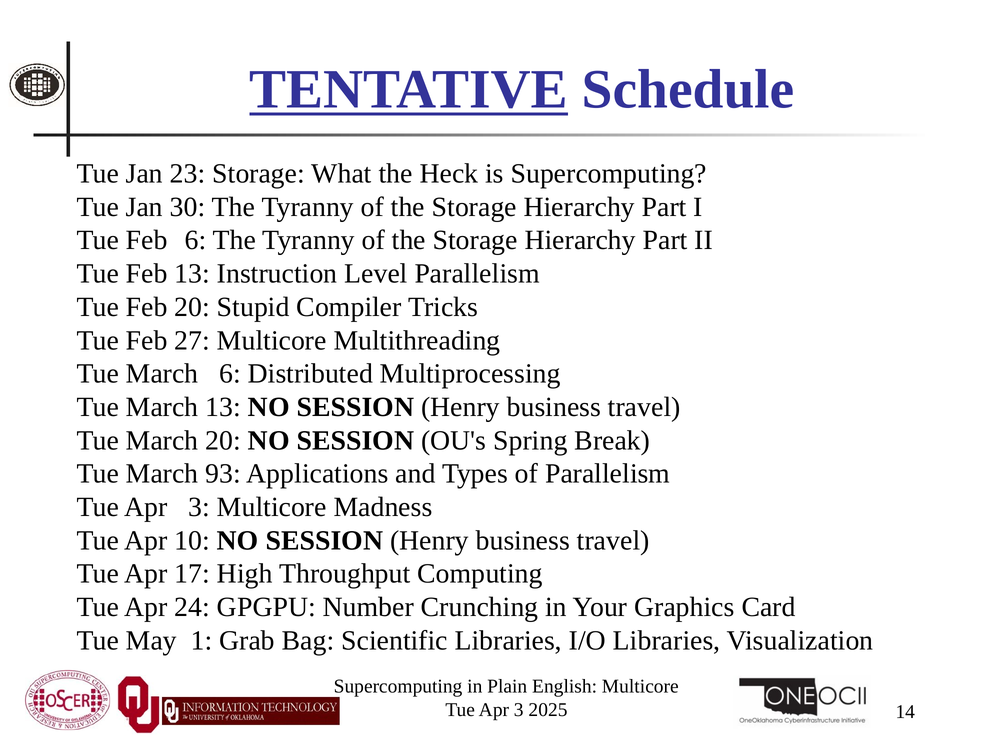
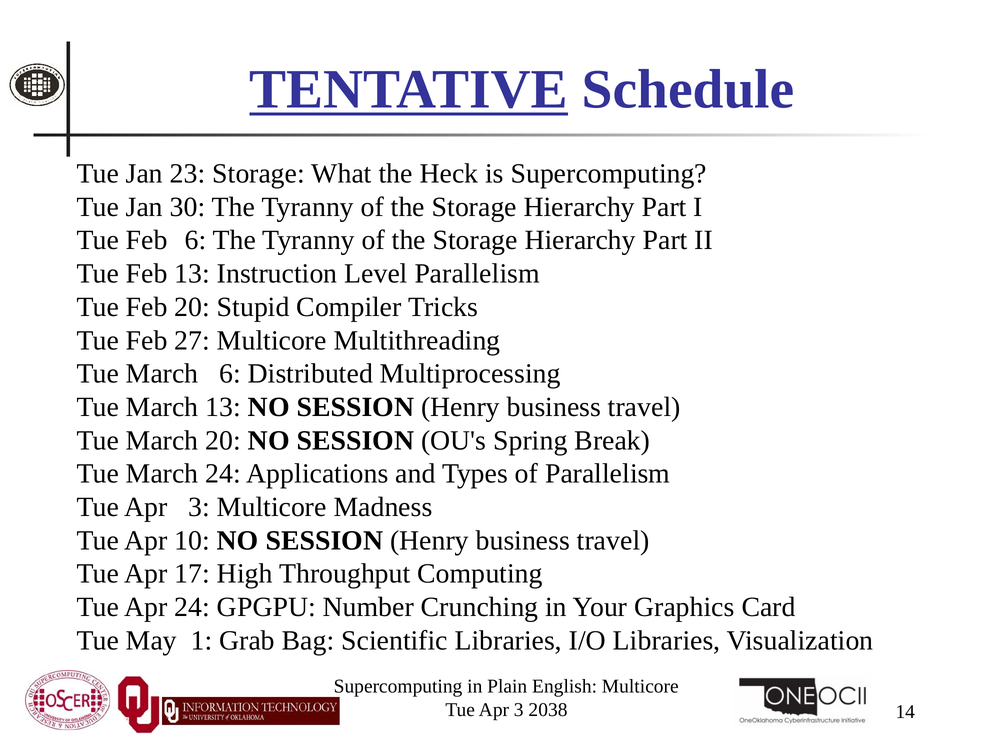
March 93: 93 -> 24 (223, 474)
2025: 2025 -> 2038 (548, 710)
